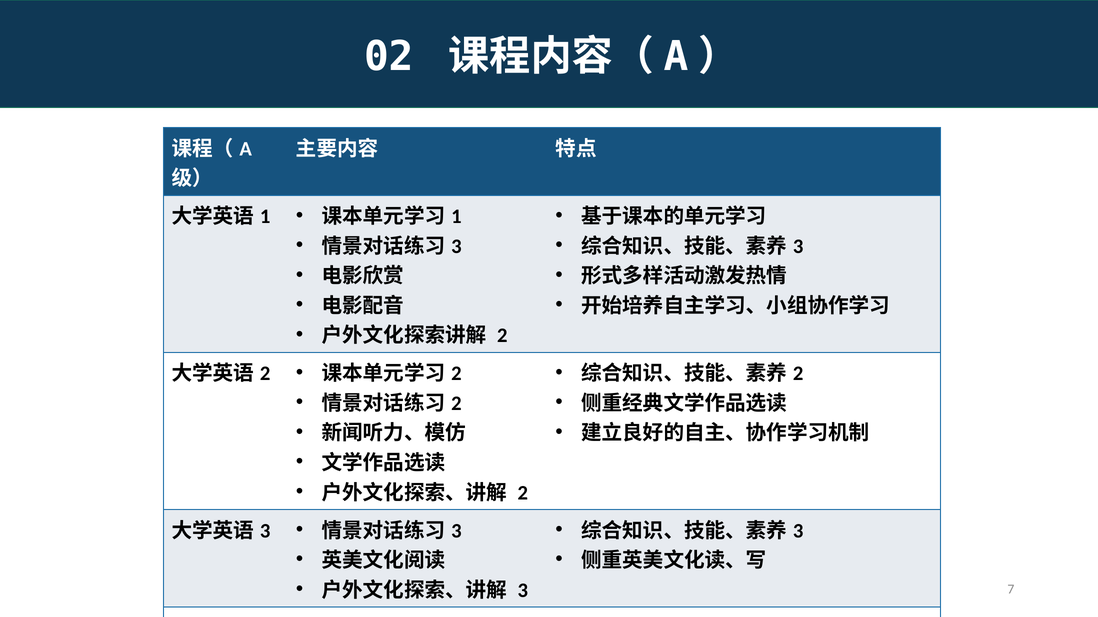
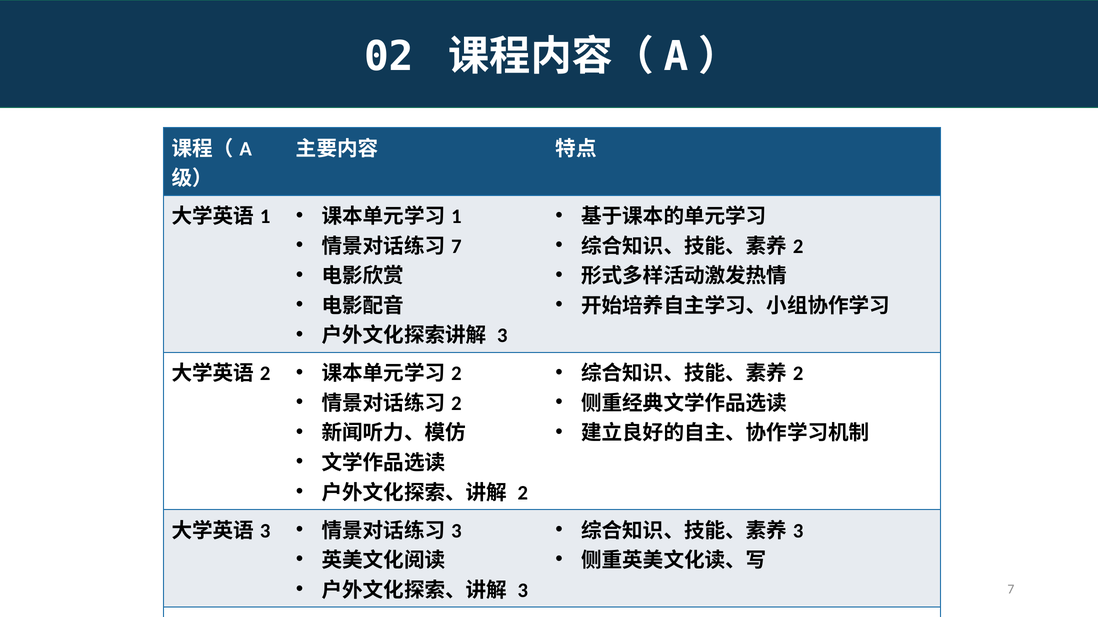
3: 3 -> 7 (456, 247)
3: 3 -> 2 (798, 247)
2: 2 -> 3 (502, 336)
